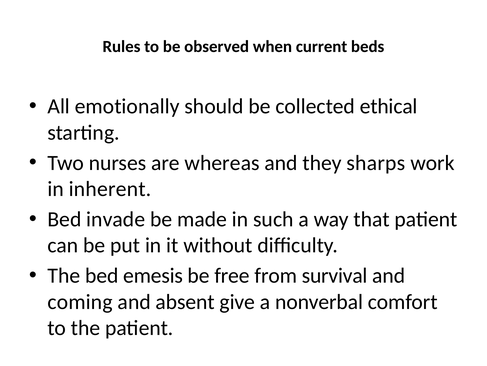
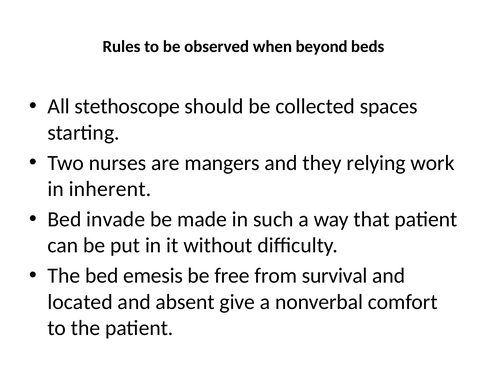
current: current -> beyond (322, 47)
emotionally: emotionally -> stethoscope (127, 106)
ethical: ethical -> spaces (389, 106)
whereas: whereas -> mangers (222, 163)
sharps: sharps -> relying (376, 163)
coming: coming -> located (80, 301)
